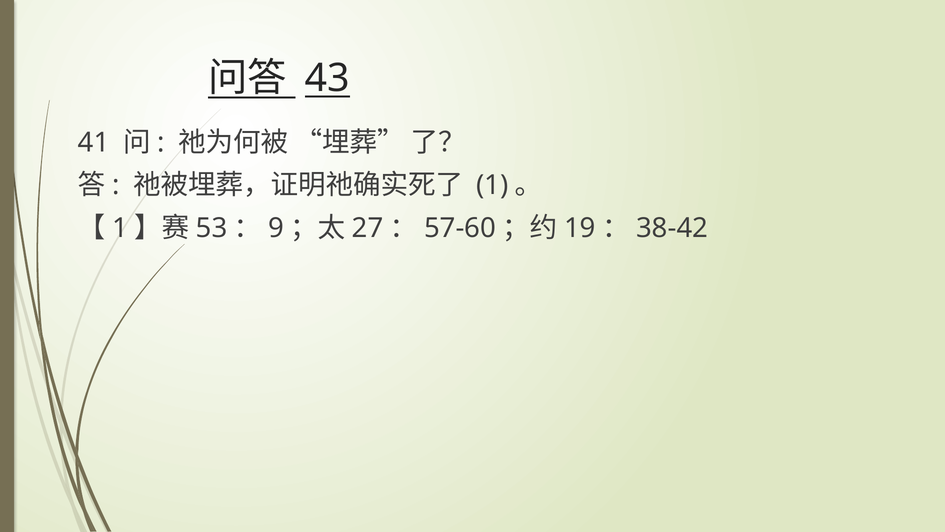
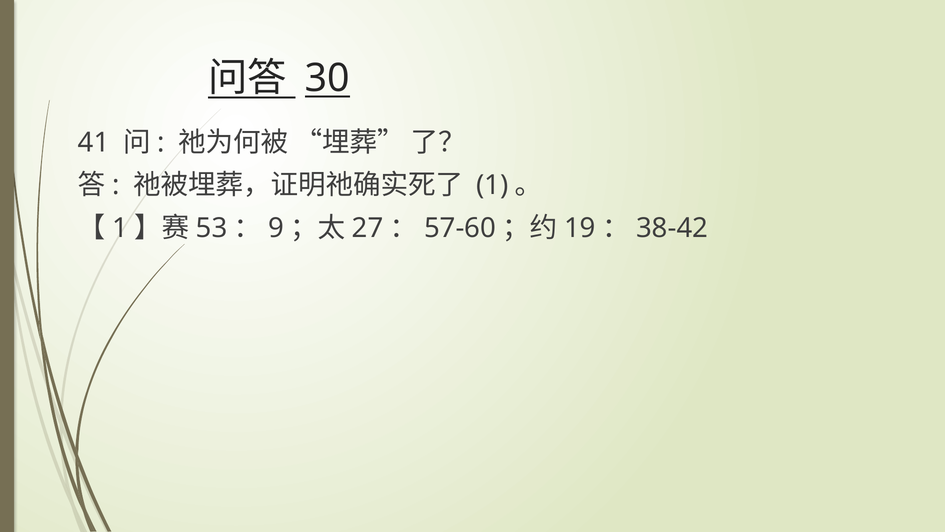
43: 43 -> 30 (327, 78)
